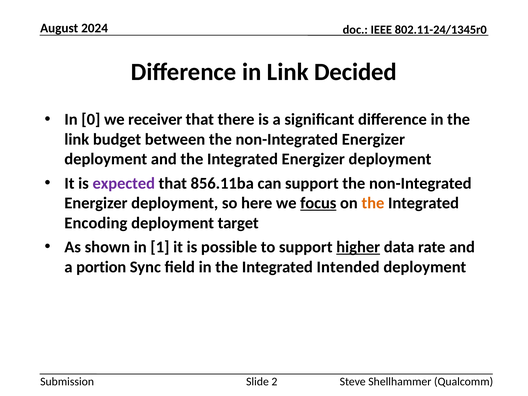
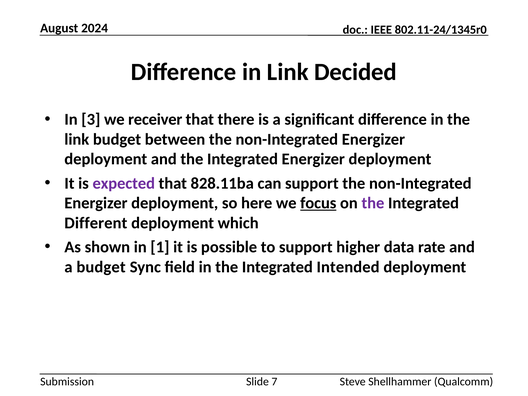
0: 0 -> 3 (91, 120)
856.11ba: 856.11ba -> 828.11ba (222, 183)
the colour: orange -> purple (373, 203)
Encoding: Encoding -> Different (96, 223)
target: target -> which (238, 223)
higher underline: present -> none (358, 247)
a portion: portion -> budget (101, 267)
2: 2 -> 7 (274, 382)
